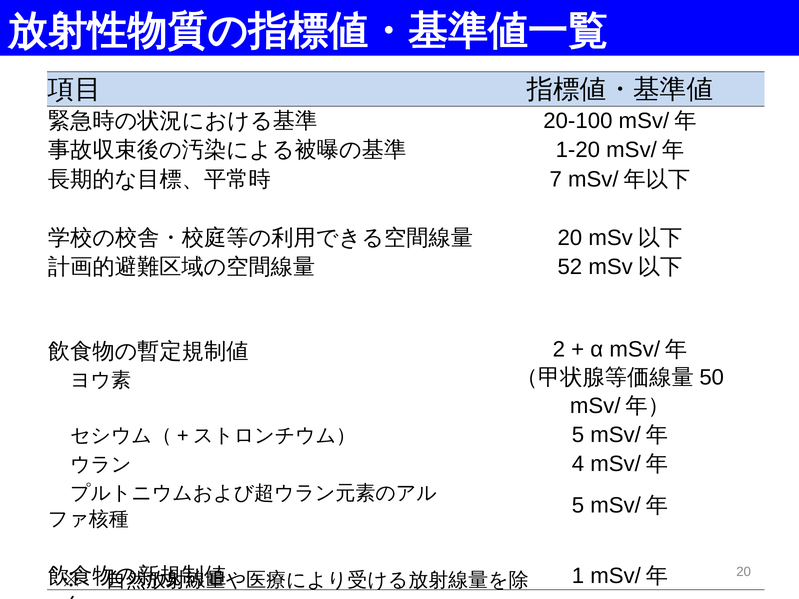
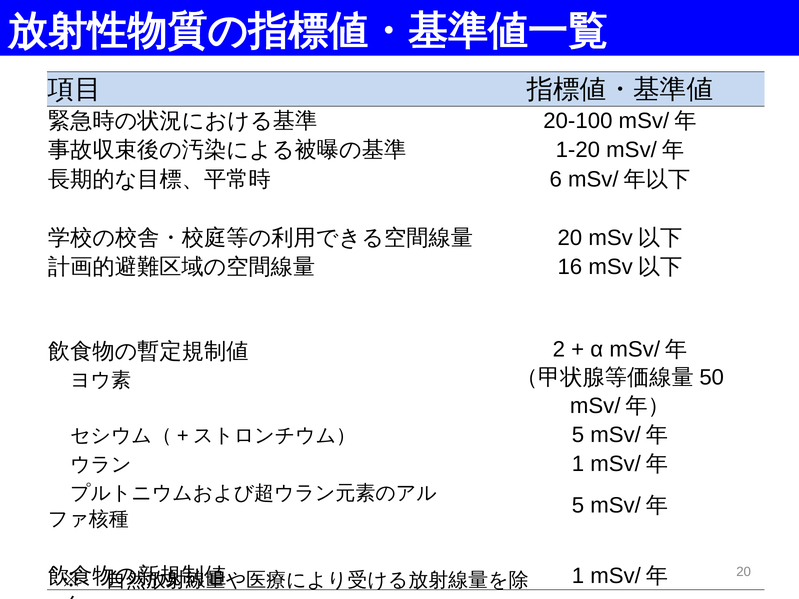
7: 7 -> 6 (556, 180)
52: 52 -> 16 (570, 267)
4: 4 -> 1 (578, 464)
